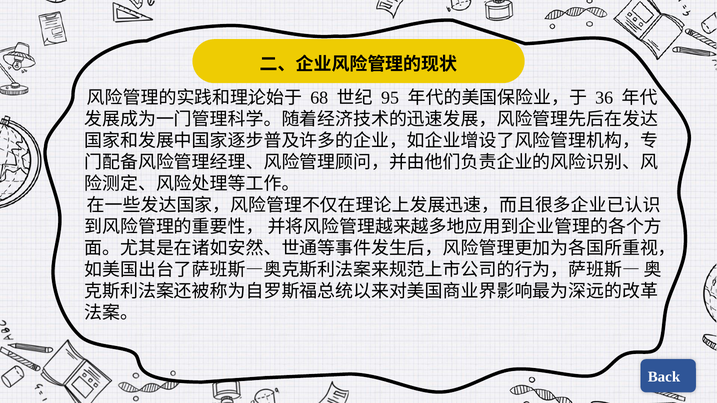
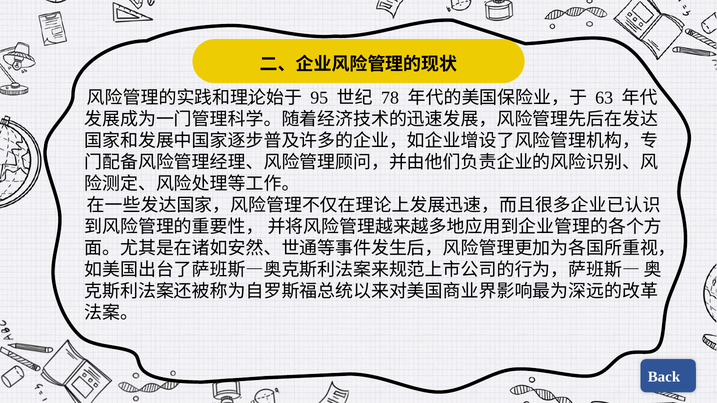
68: 68 -> 95 (319, 98)
95: 95 -> 78 (390, 98)
36: 36 -> 63 (604, 98)
